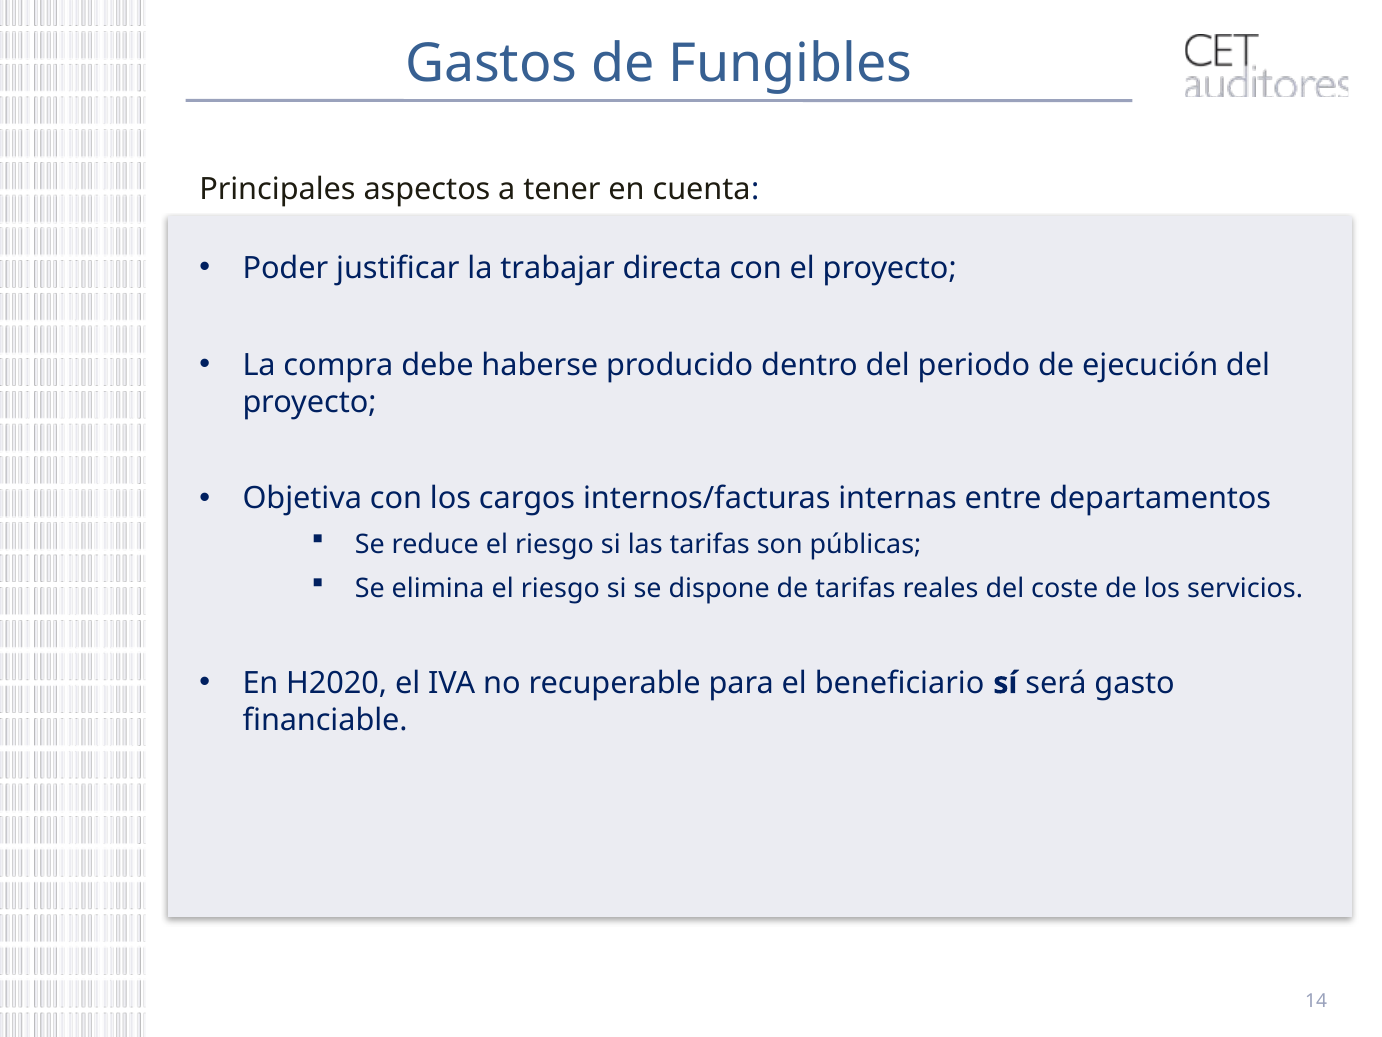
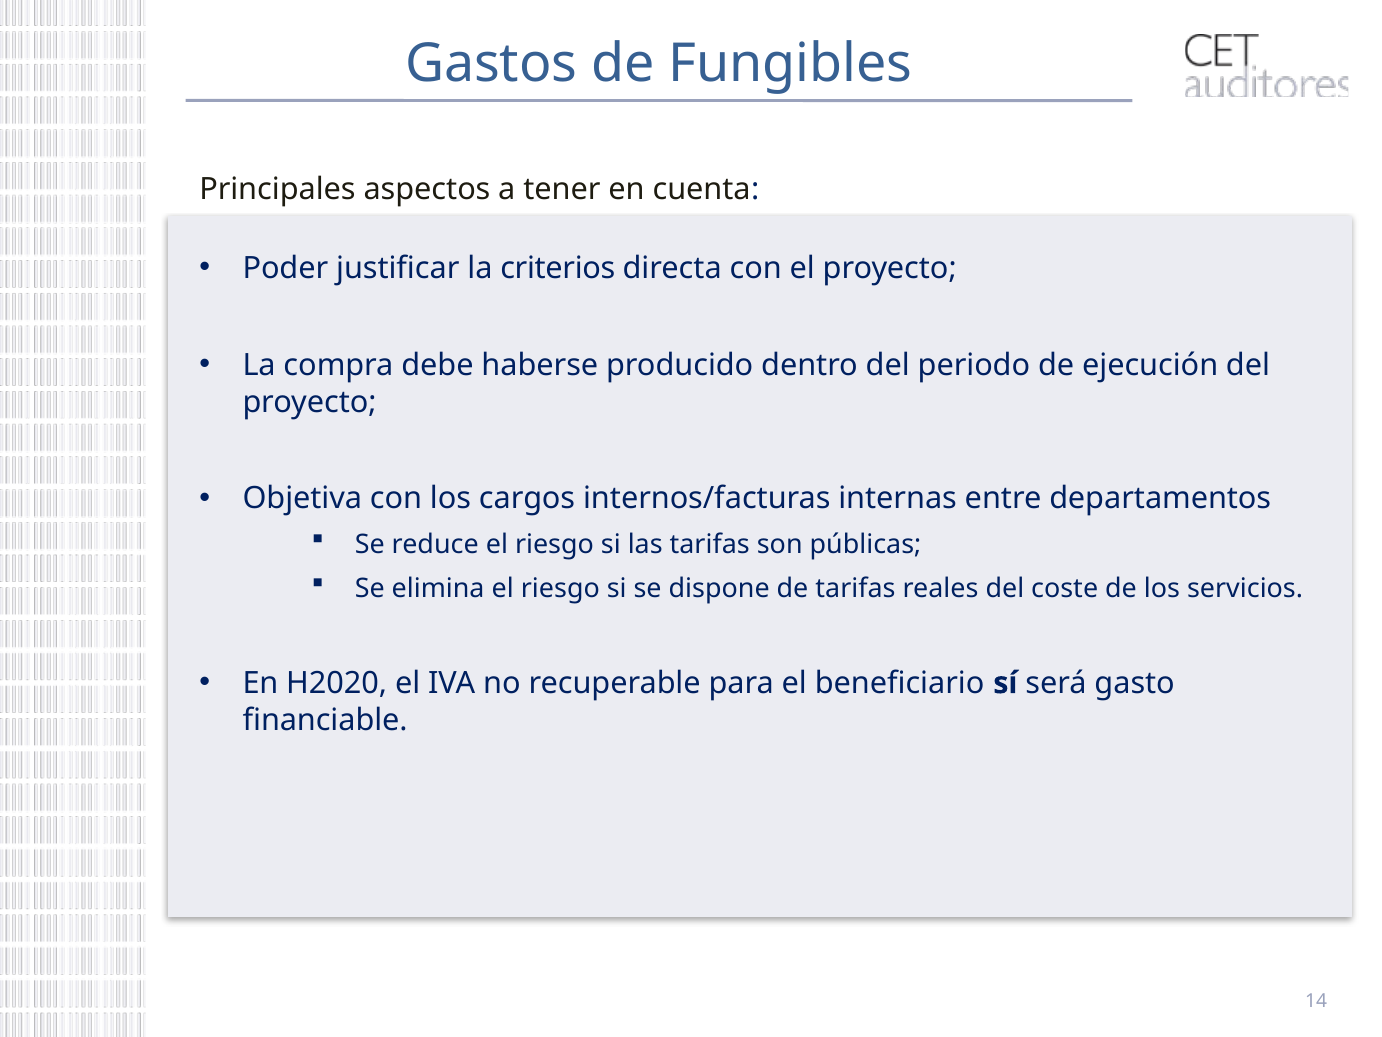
trabajar: trabajar -> criterios (558, 268)
